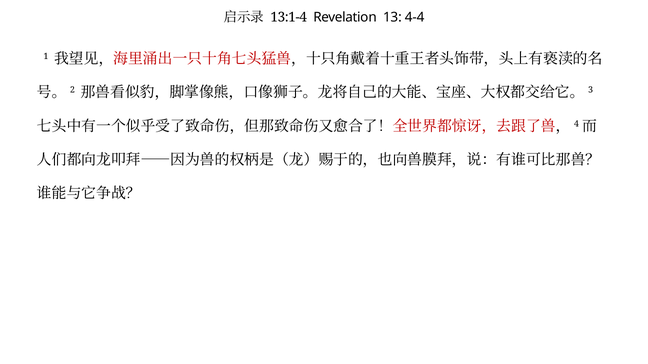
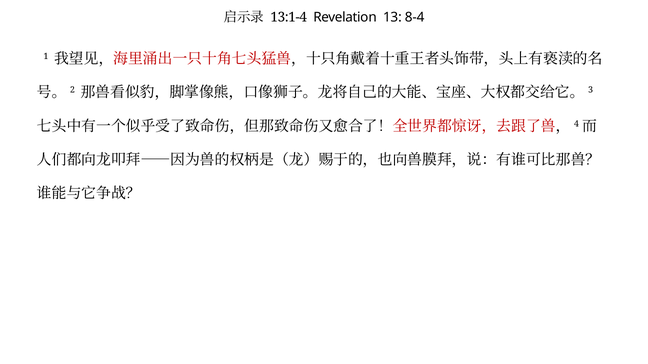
4-4: 4-4 -> 8-4 (415, 17)
